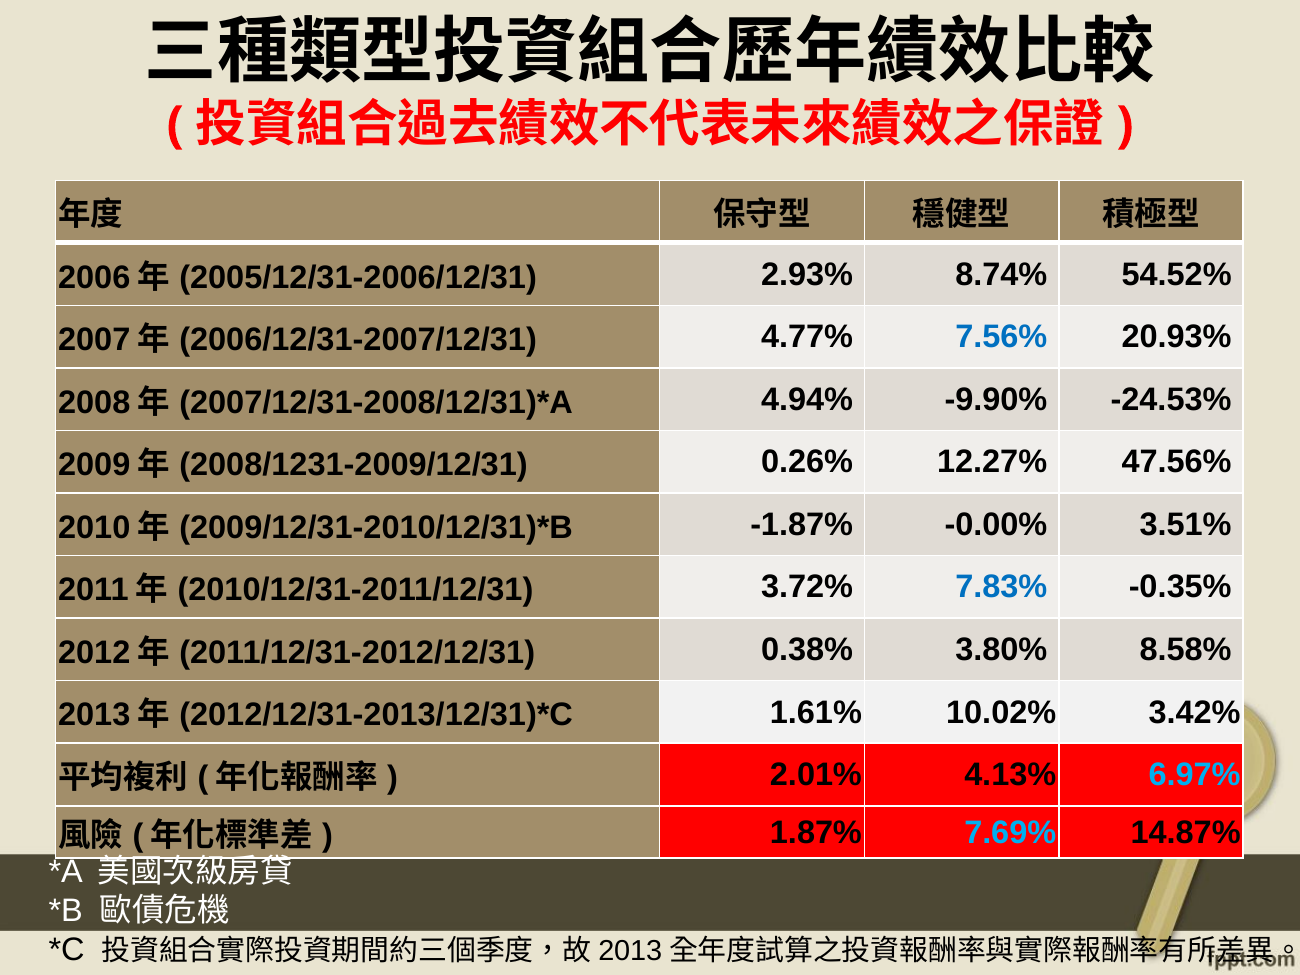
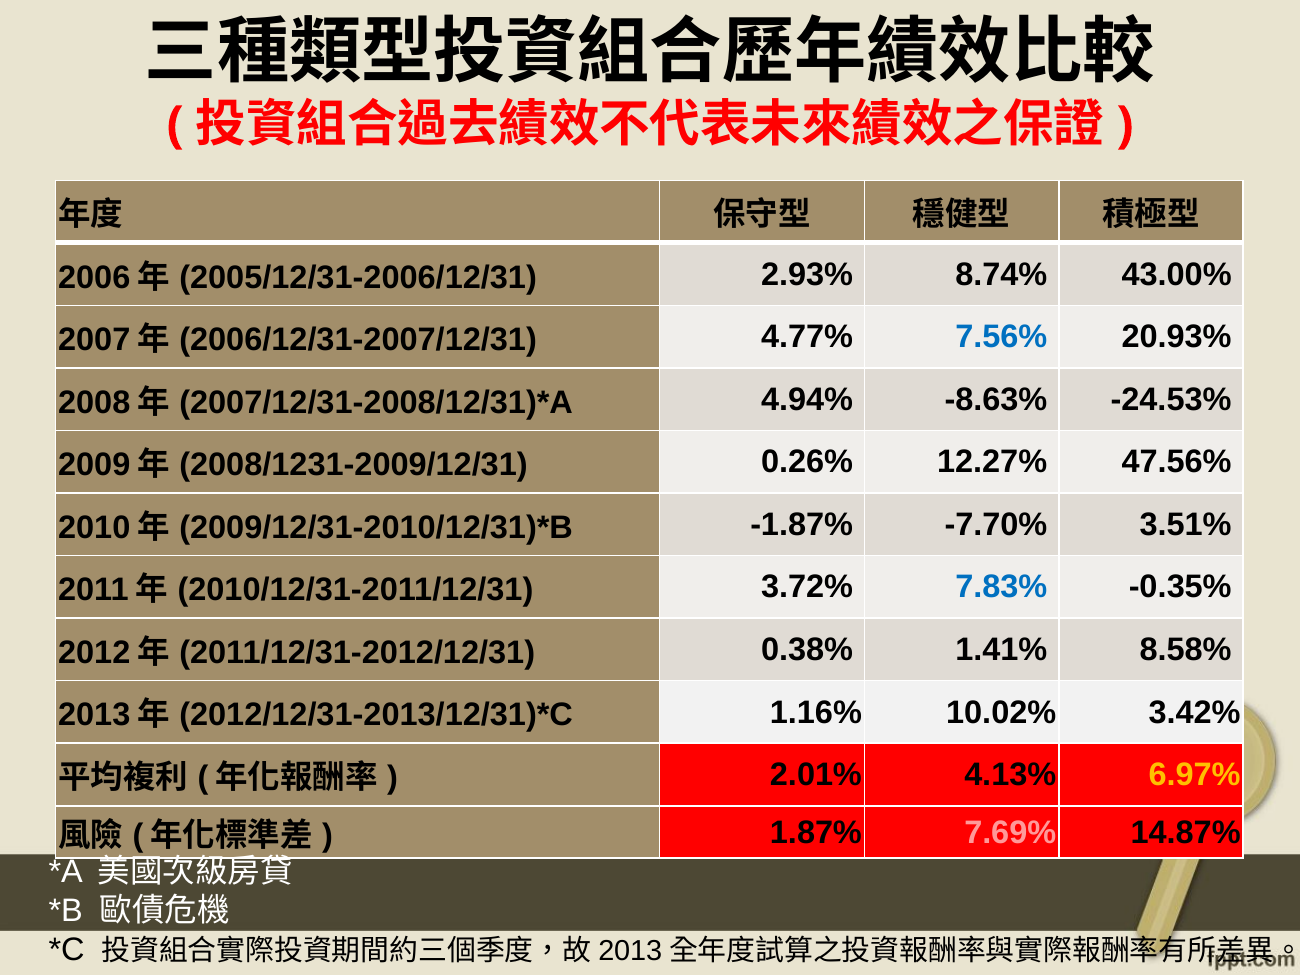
54.52%: 54.52% -> 43.00% (1177, 275)
-9.90%: -9.90% -> -8.63% (996, 400)
-0.00%: -0.00% -> -7.70% (996, 525)
3.80%: 3.80% -> 1.41% (1001, 650)
1.61%: 1.61% -> 1.16% (816, 712)
6.97% colour: light blue -> yellow (1195, 775)
7.69% colour: light blue -> pink (1010, 833)
